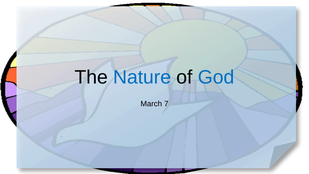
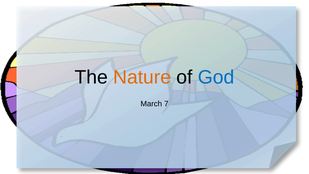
Nature colour: blue -> orange (142, 77)
